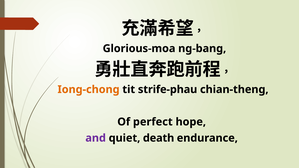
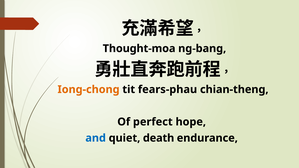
Glorious-moa: Glorious-moa -> Thought-moa (139, 49)
strife-phau: strife-phau -> fears-phau (168, 90)
and colour: purple -> blue (96, 138)
